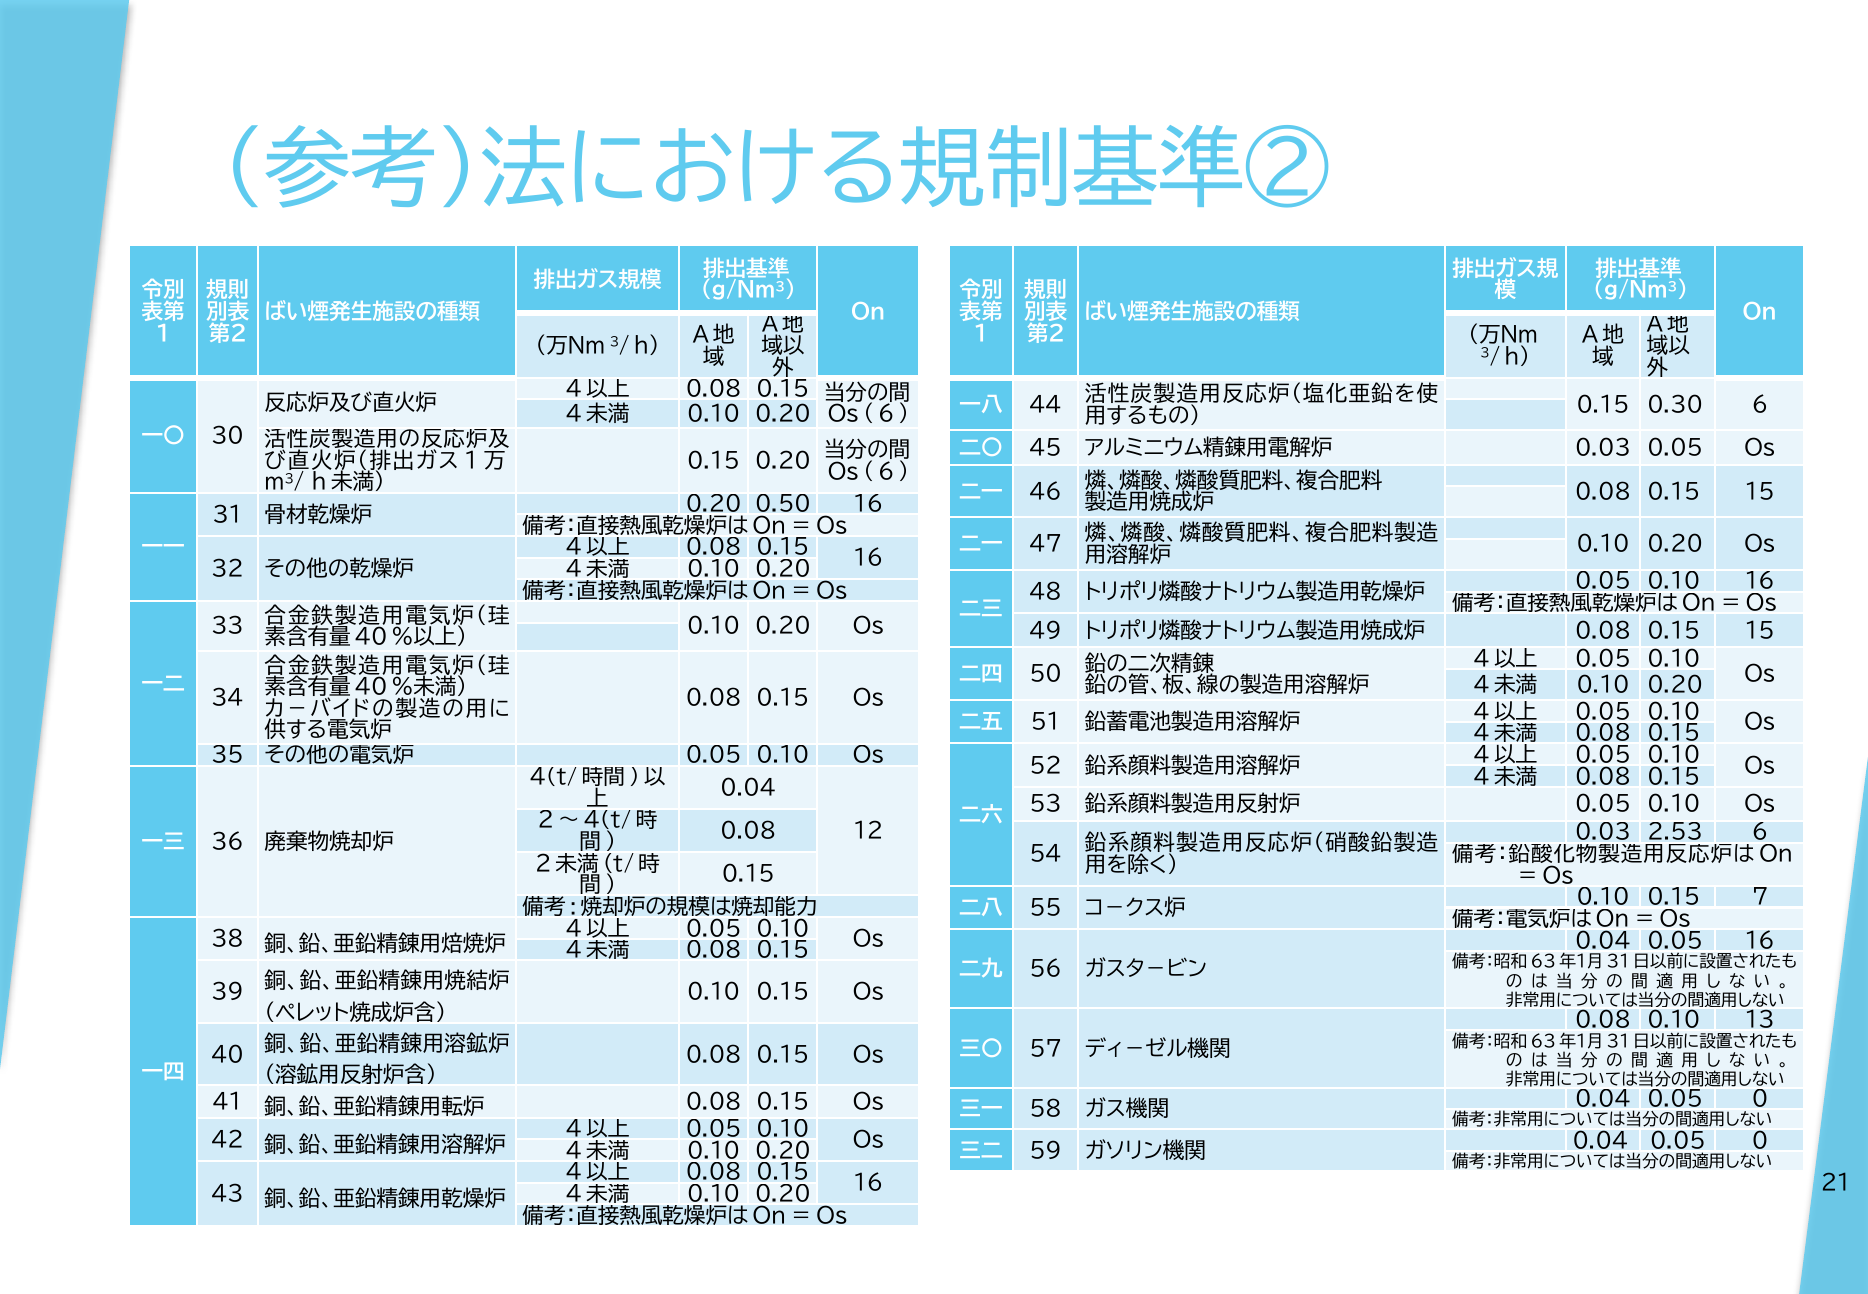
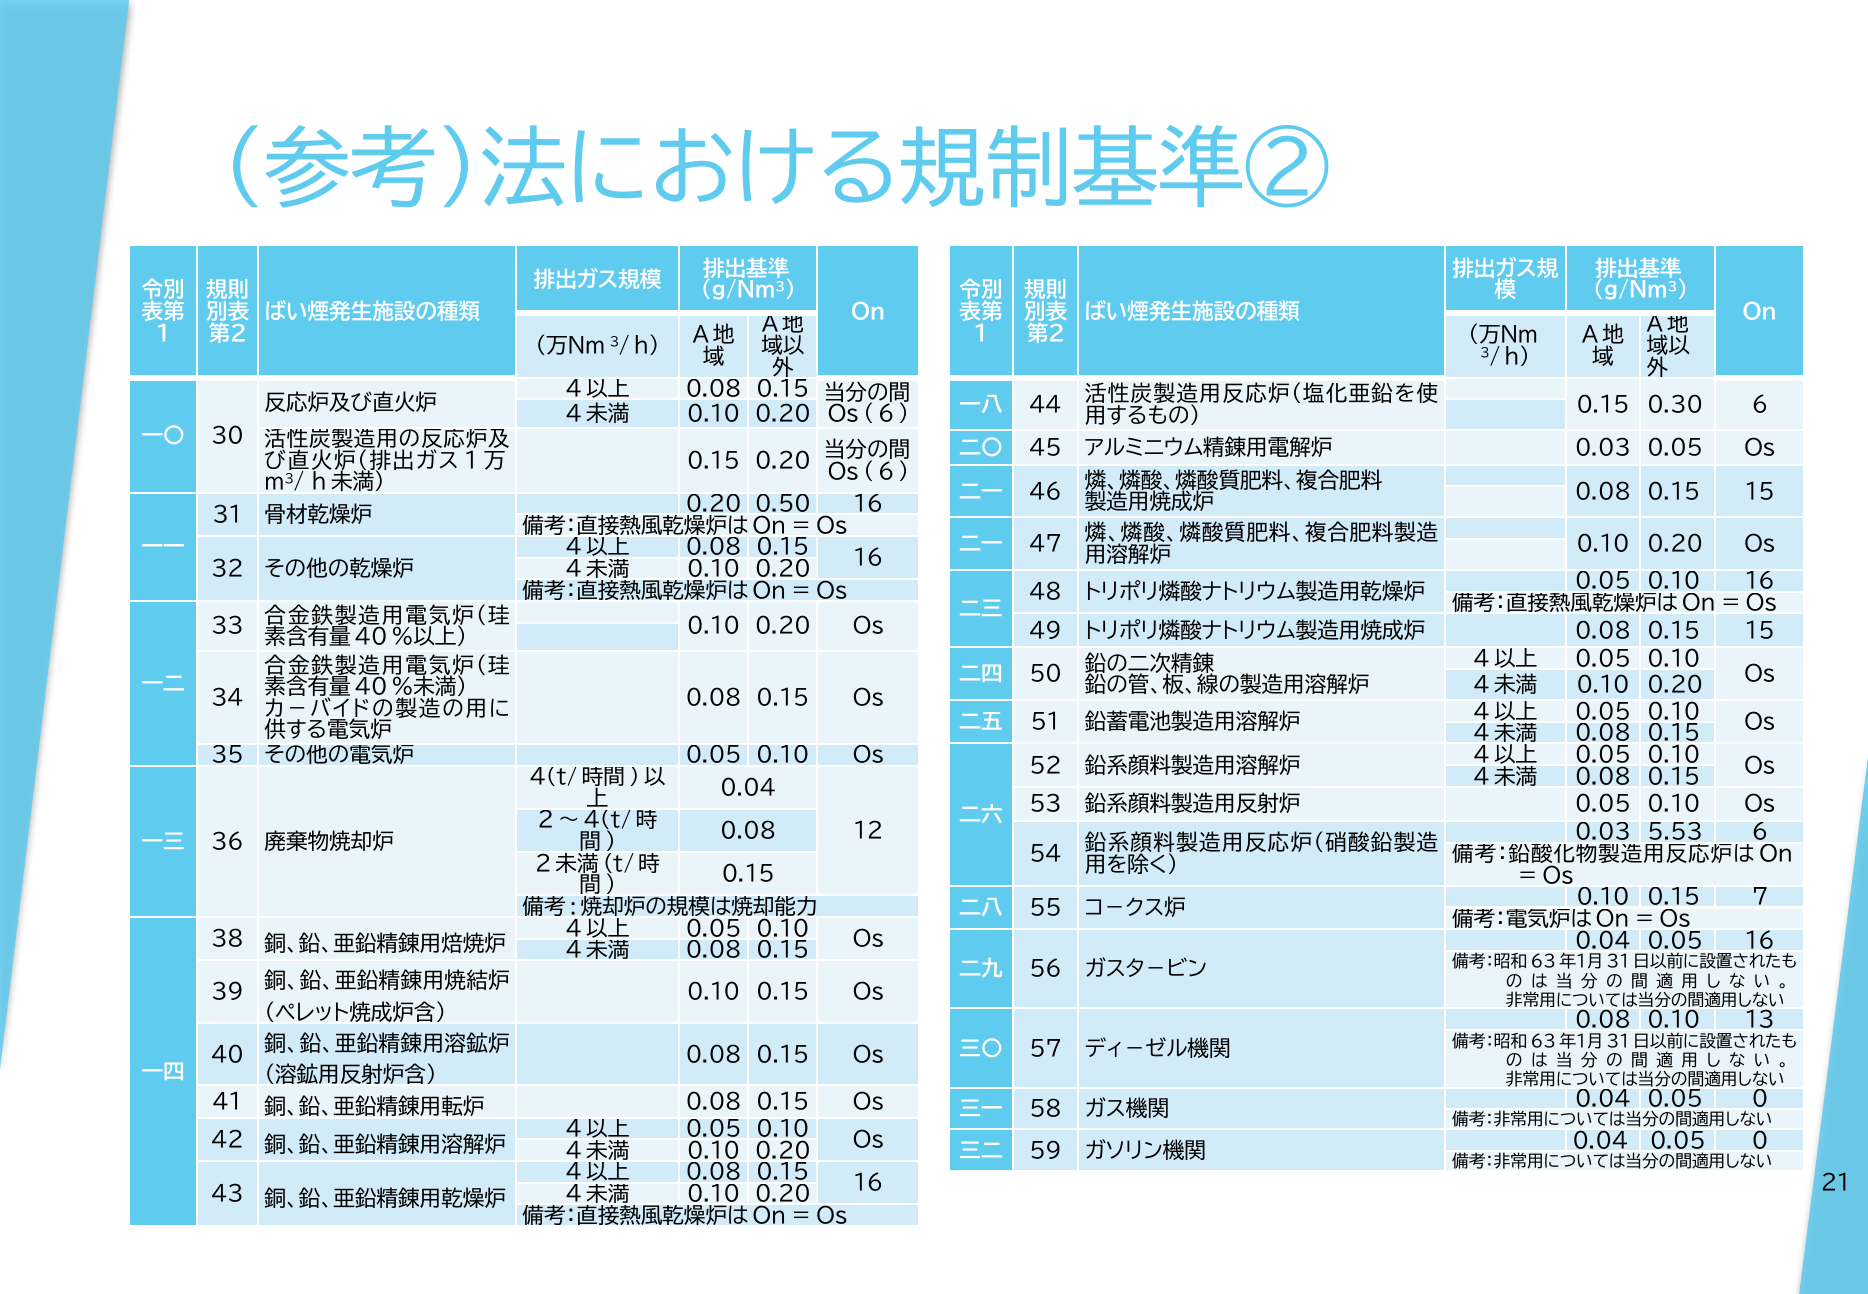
2.53: 2.53 -> 5.53 (1675, 832)
